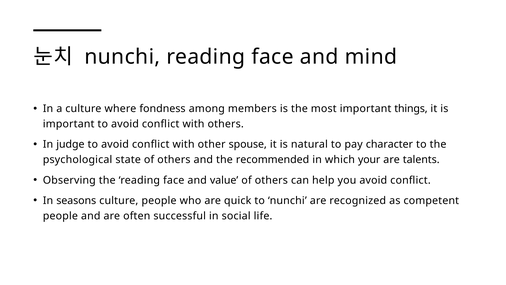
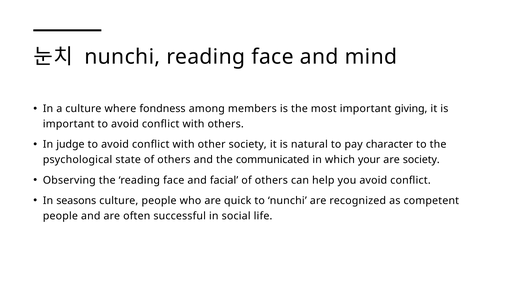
things: things -> giving (411, 109)
other spouse: spouse -> society (248, 144)
recommended: recommended -> communicated (273, 160)
are talents: talents -> society (421, 160)
value: value -> facial (224, 180)
